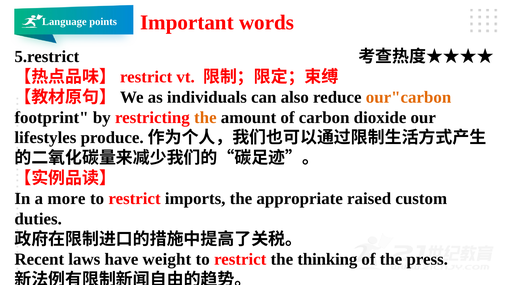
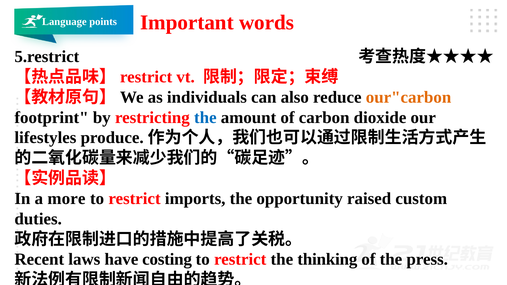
the colour: orange -> blue (205, 118)
appropriate: appropriate -> opportunity (300, 199)
weight: weight -> costing (167, 260)
